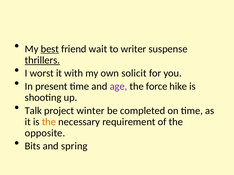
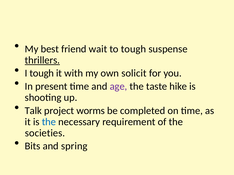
best underline: present -> none (50, 49)
to writer: writer -> tough (133, 49)
I worst: worst -> tough (42, 73)
force: force -> taste (157, 87)
winter: winter -> worms (91, 111)
the colour: orange -> blue (49, 122)
opposite: opposite -> societies (45, 133)
